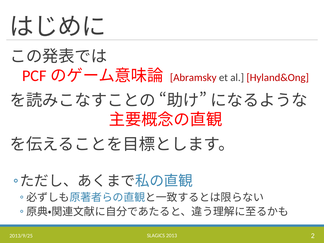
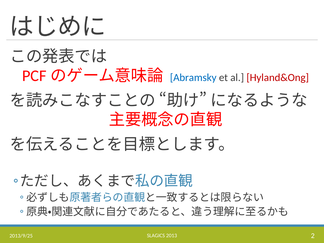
Abramsky colour: red -> blue (193, 78)
